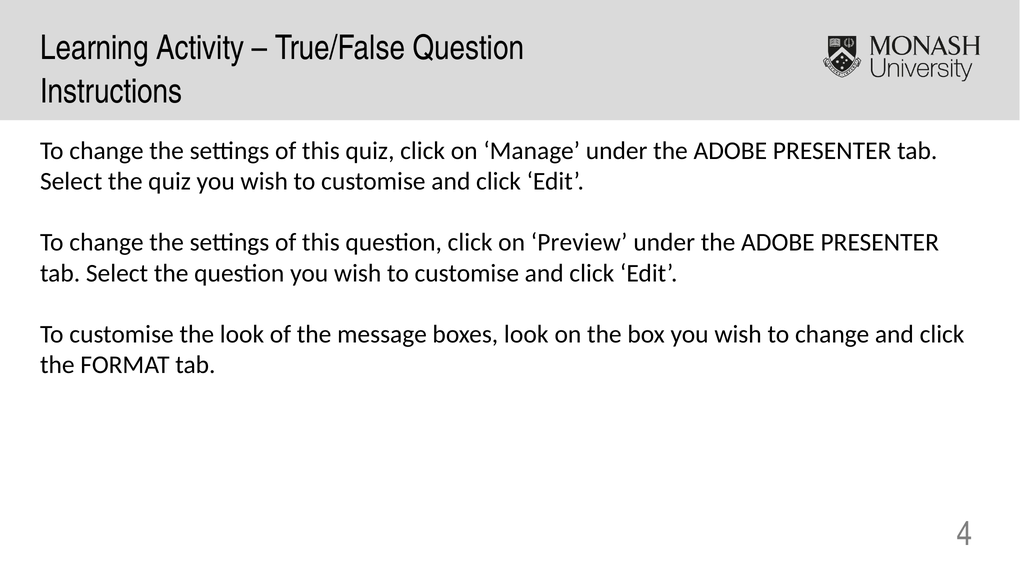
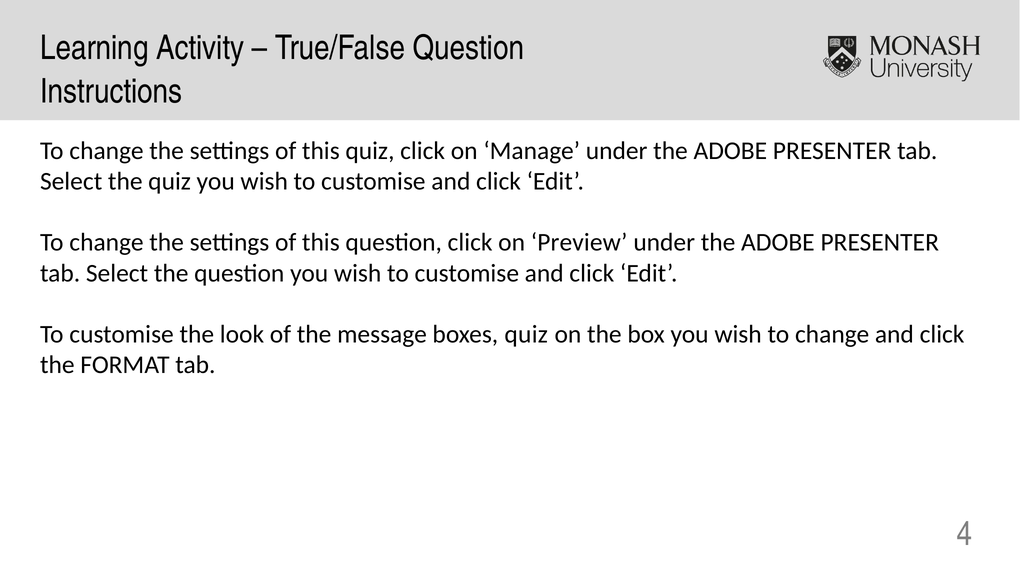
boxes look: look -> quiz (526, 334)
